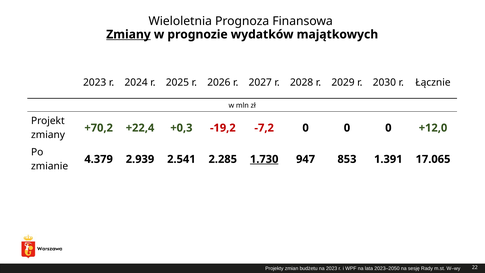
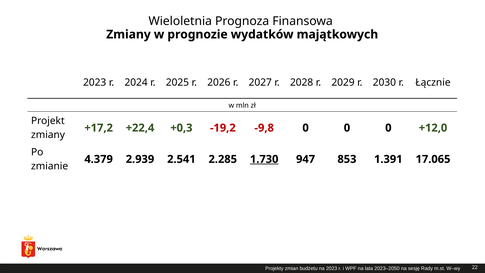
Zmiany underline: present -> none (128, 34)
+70,2: +70,2 -> +17,2 (99, 128)
-7,2: -7,2 -> -9,8 (264, 128)
